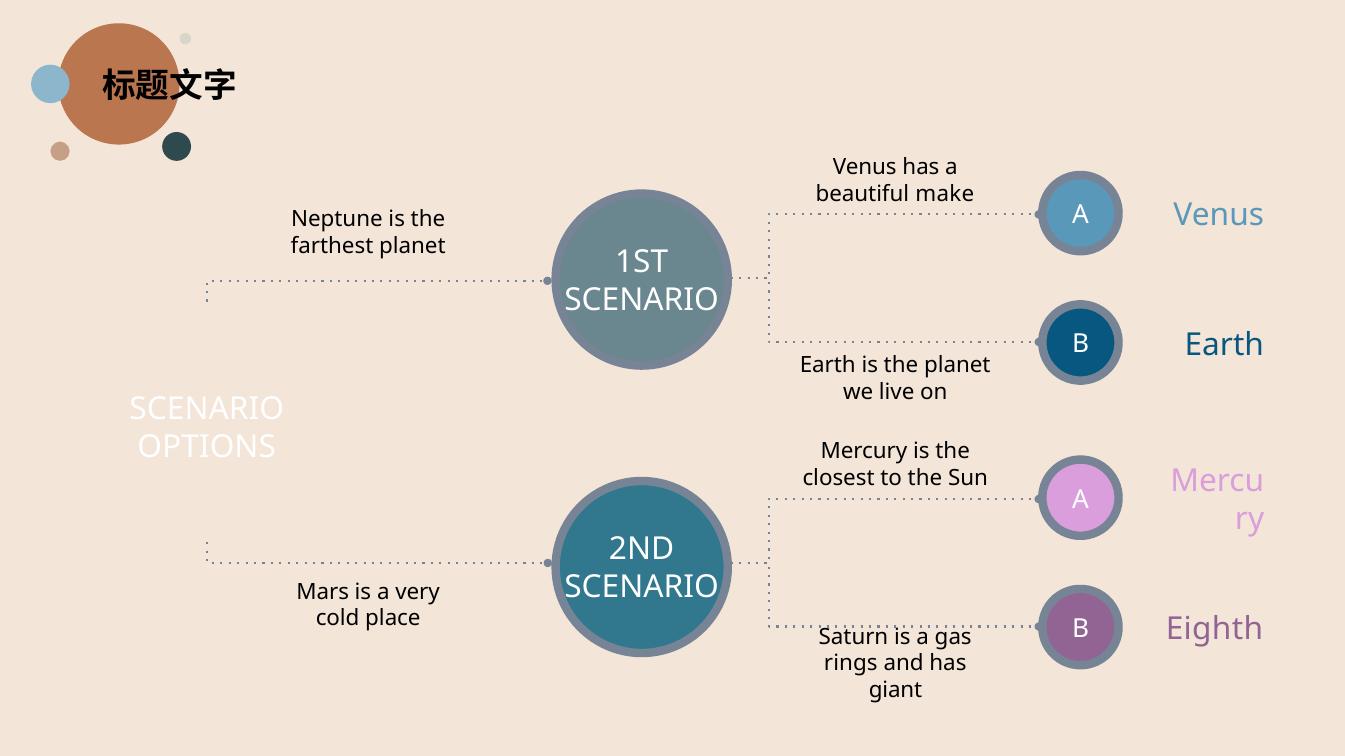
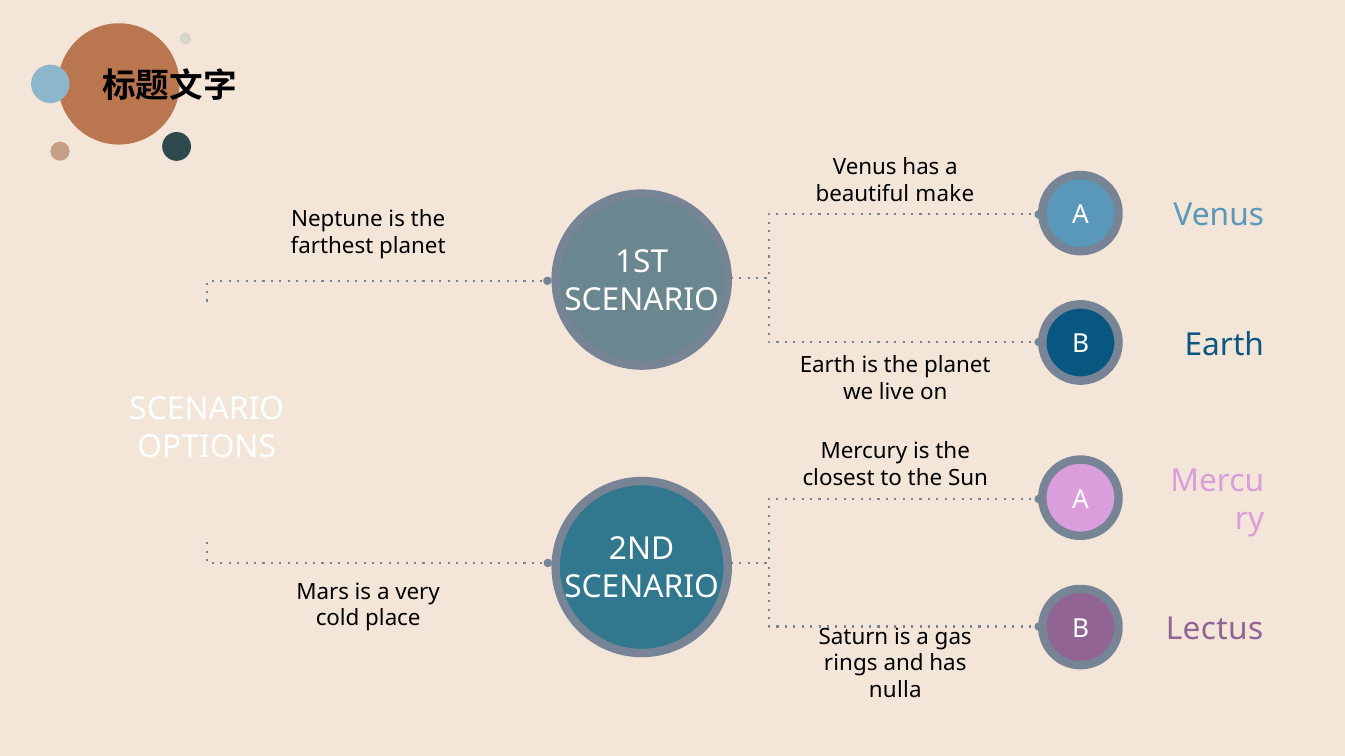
Eighth: Eighth -> Lectus (1214, 630)
giant: giant -> nulla (895, 691)
